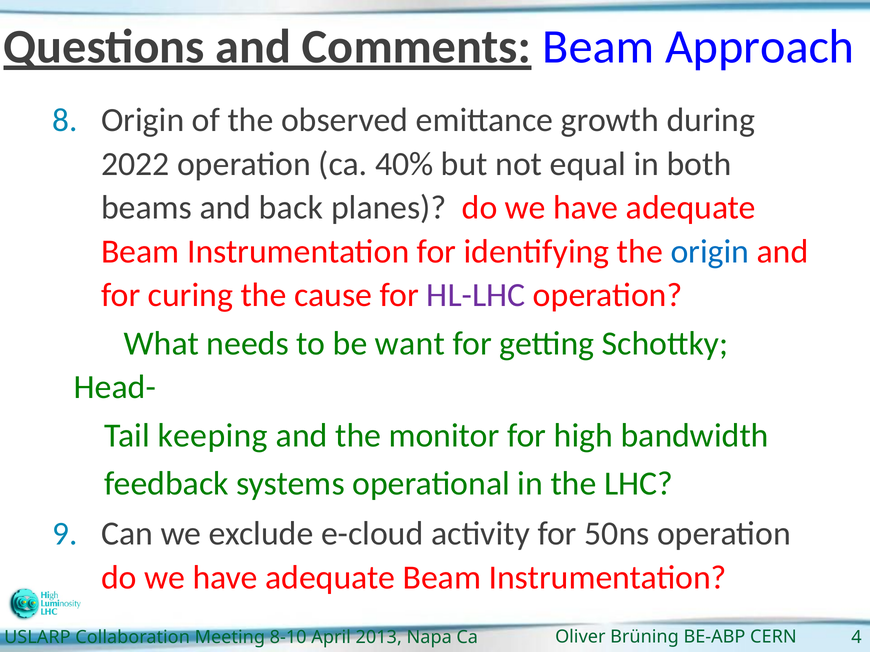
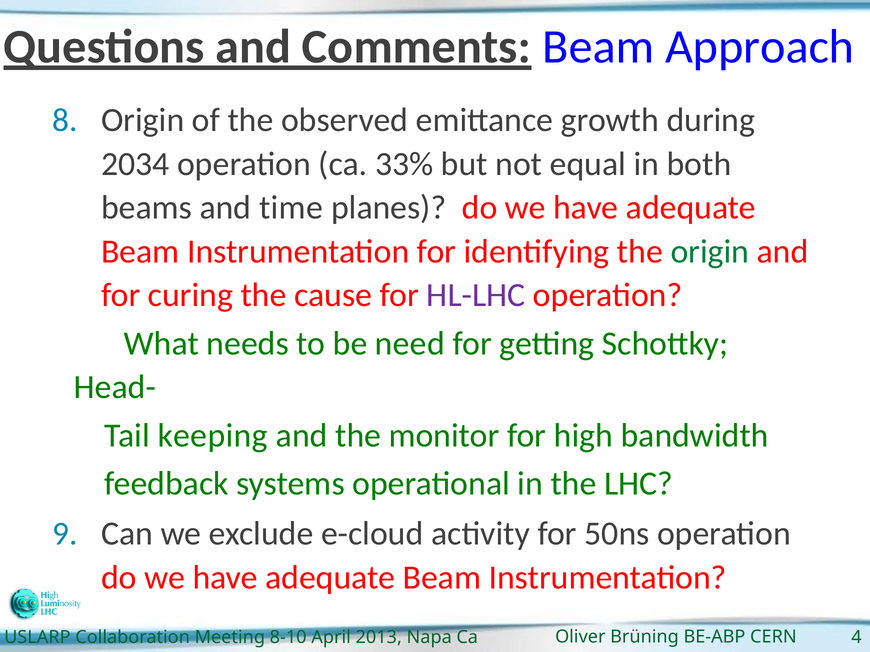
2022: 2022 -> 2034 (135, 164)
40%: 40% -> 33% (404, 164)
back: back -> time (291, 208)
origin colour: blue -> green (710, 252)
want: want -> need (410, 344)
